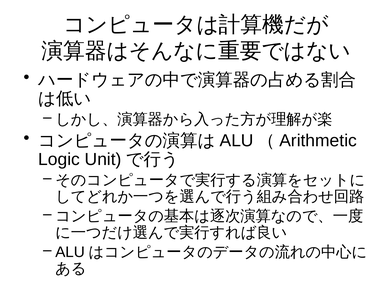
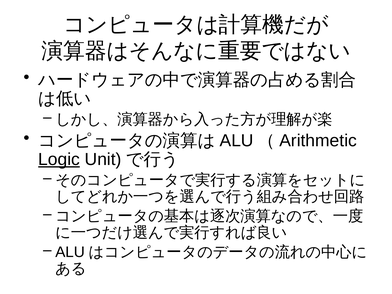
Logic underline: none -> present (59, 159)
